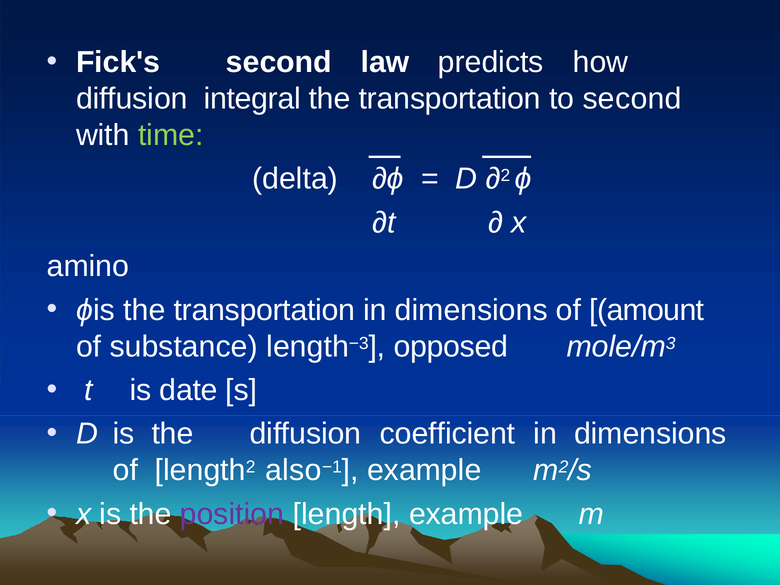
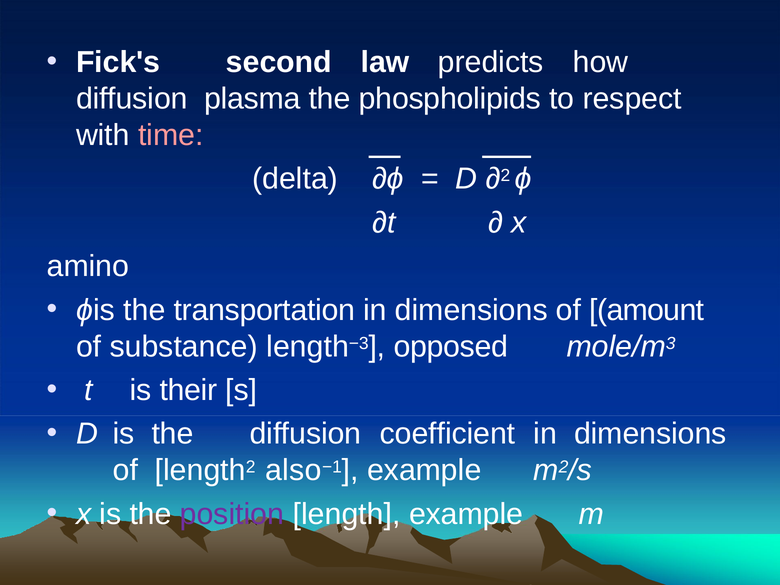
integral: integral -> plasma (252, 99)
transportation: transportation -> phospholipids (450, 99)
to second: second -> respect (632, 99)
time colour: light green -> pink (171, 135)
date: date -> their (189, 390)
